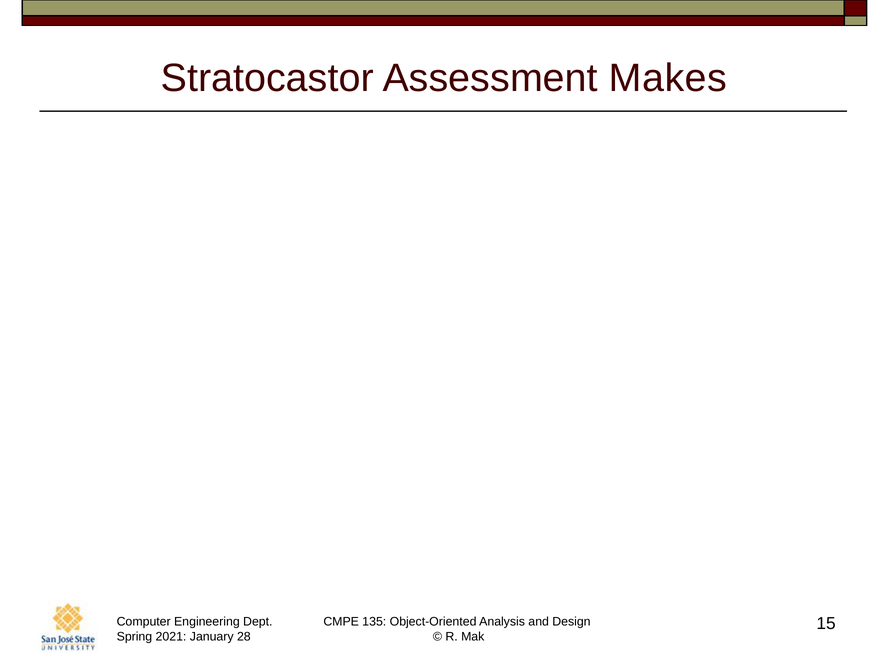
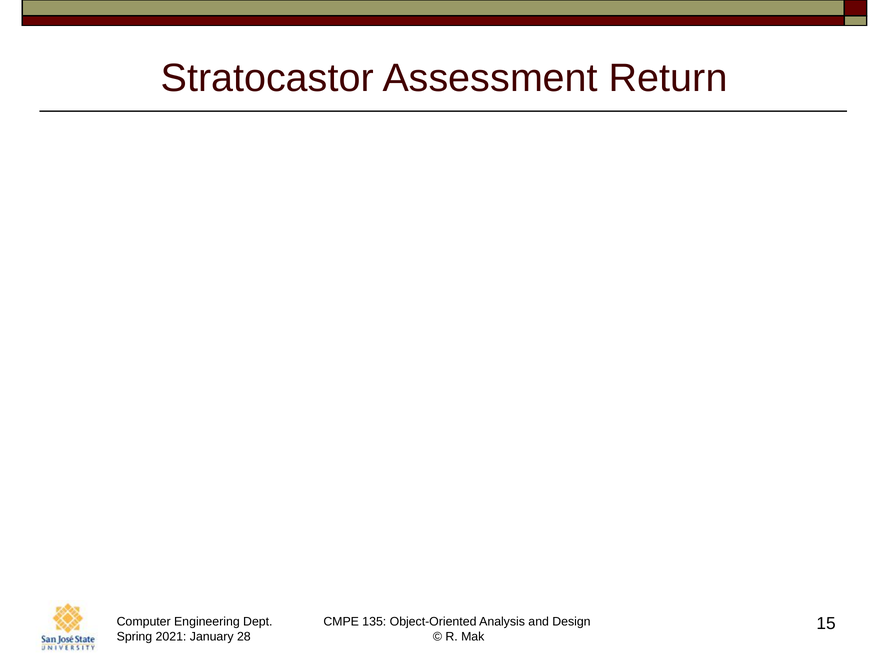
Makes: Makes -> Return (668, 78)
